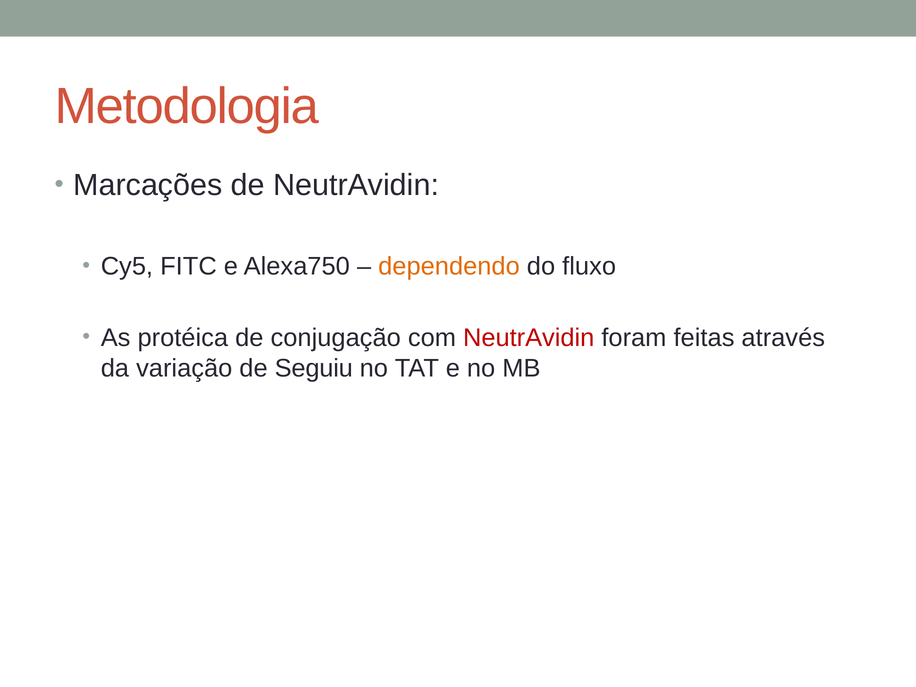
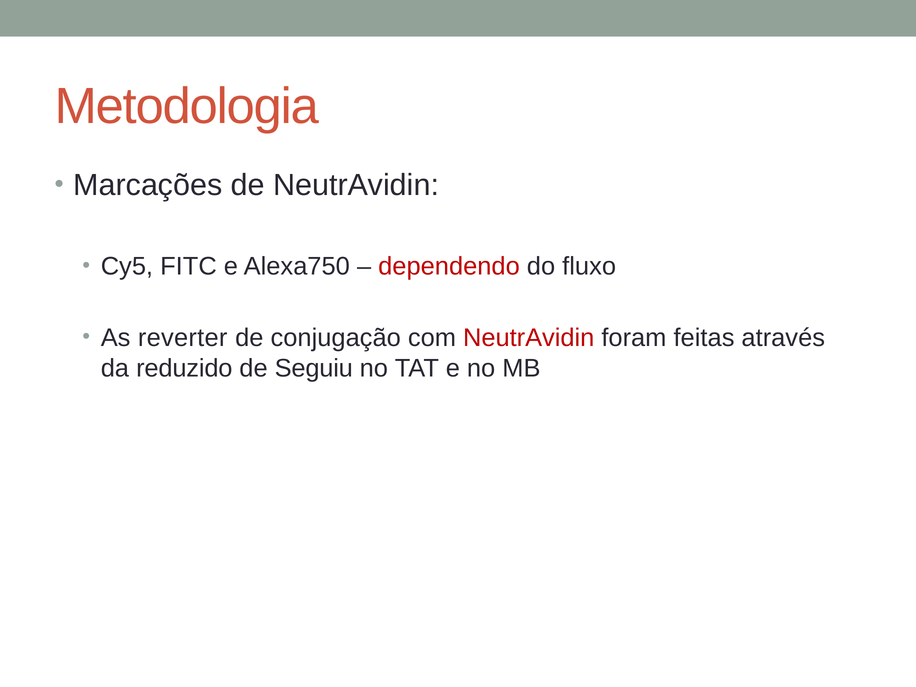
dependendo colour: orange -> red (449, 266)
protéica: protéica -> reverter (183, 338)
variação: variação -> reduzido (184, 368)
